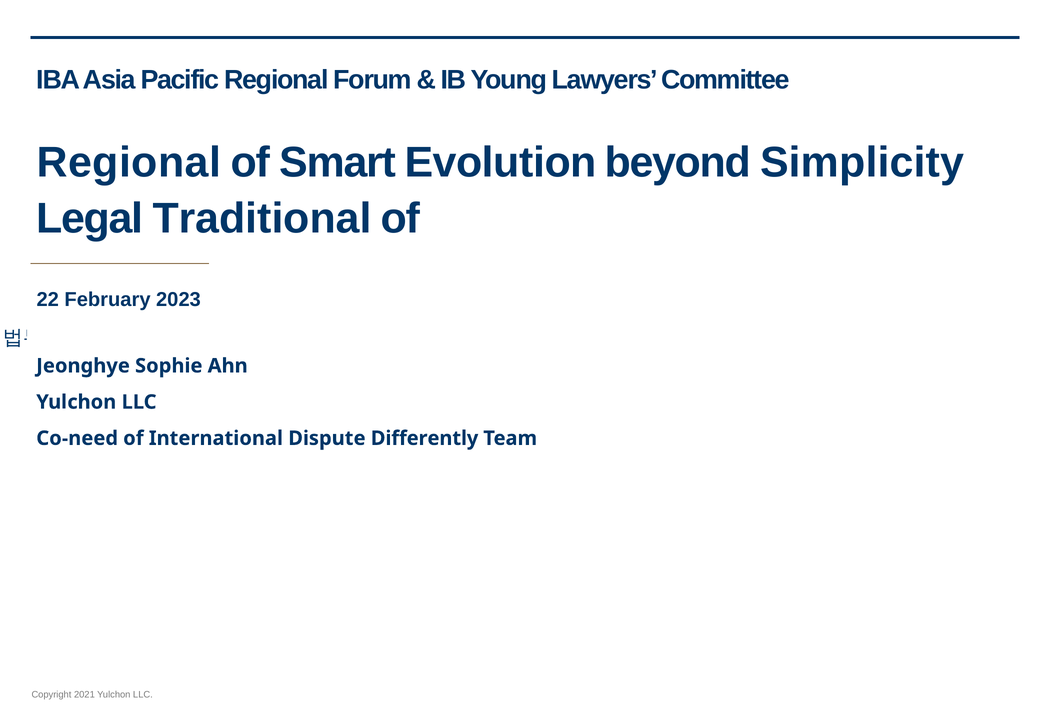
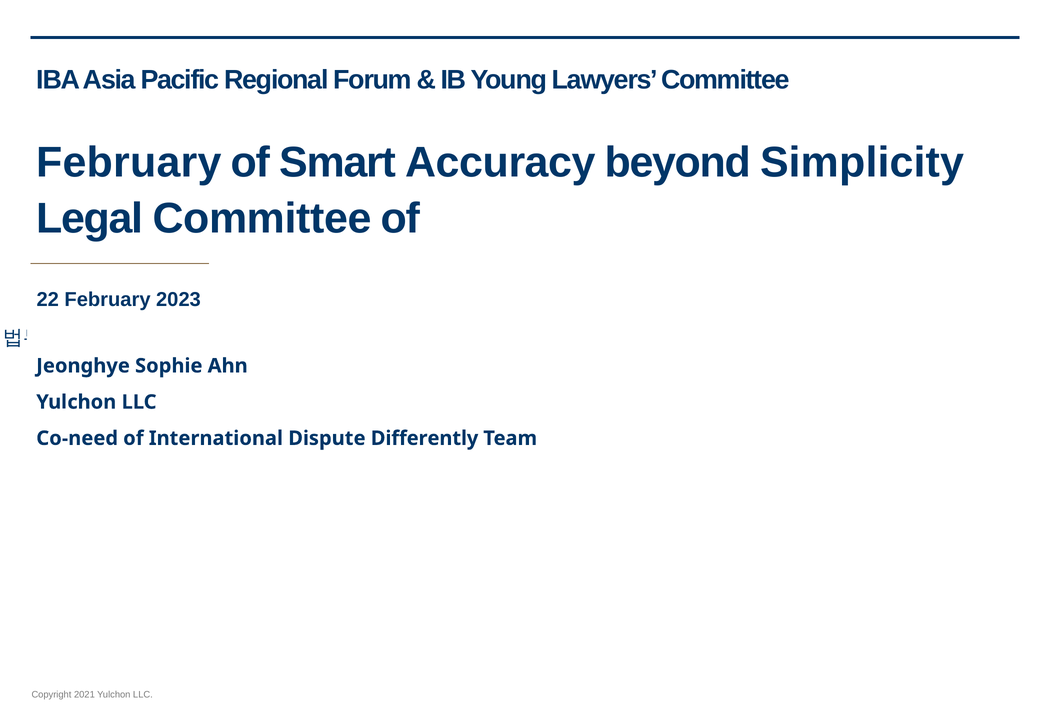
Regional: Regional -> February (129, 162)
Evolution: Evolution -> Accuracy (501, 162)
Legal Traditional: Traditional -> Committee (262, 219)
